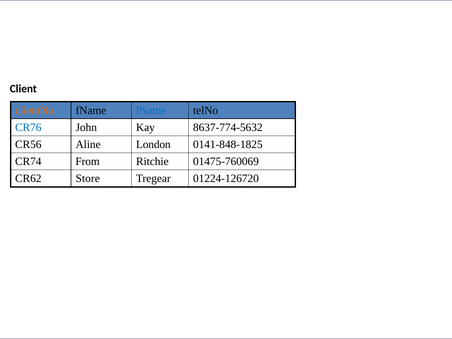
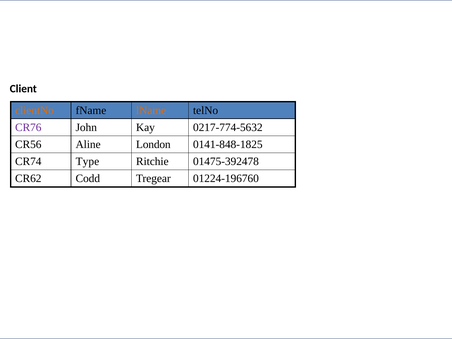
lName colour: blue -> orange (151, 110)
CR76 colour: blue -> purple (28, 127)
8637-774-5632: 8637-774-5632 -> 0217-774-5632 (228, 127)
From: From -> Type (87, 161)
01475-760069: 01475-760069 -> 01475-392478 (226, 161)
Store: Store -> Codd (88, 179)
01224-126720: 01224-126720 -> 01224-196760 (226, 179)
